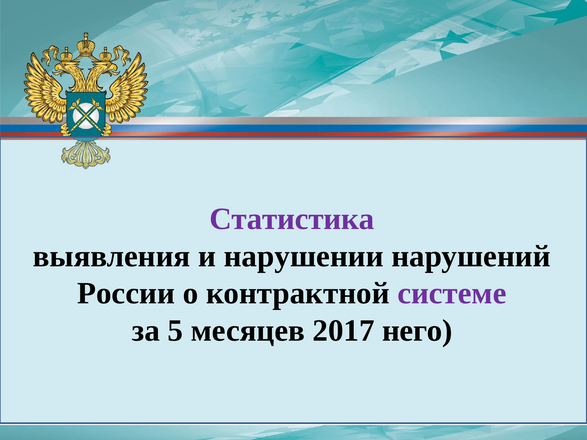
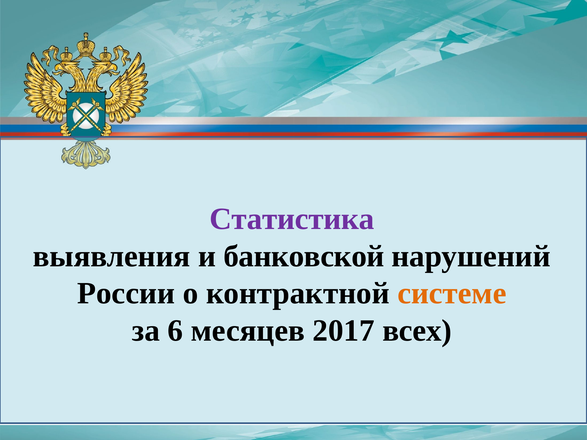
нарушении: нарушении -> банковской (304, 256)
системе colour: purple -> orange (452, 293)
5: 5 -> 6 (175, 331)
него: него -> всех (417, 331)
